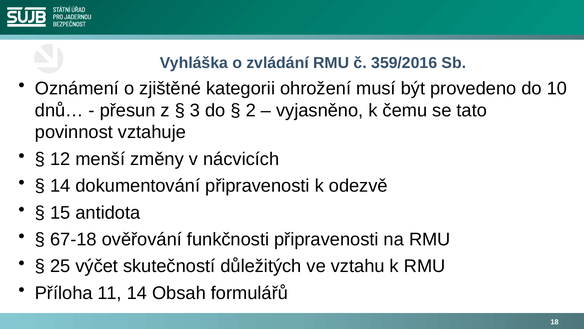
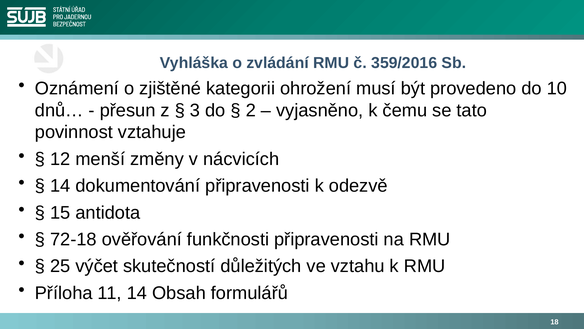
67-18: 67-18 -> 72-18 (73, 239)
